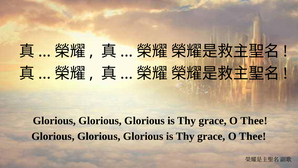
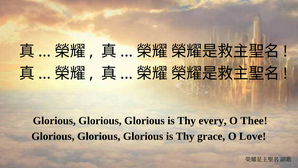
grace: grace -> every (213, 120)
Thee: Thee -> Love (253, 136)
